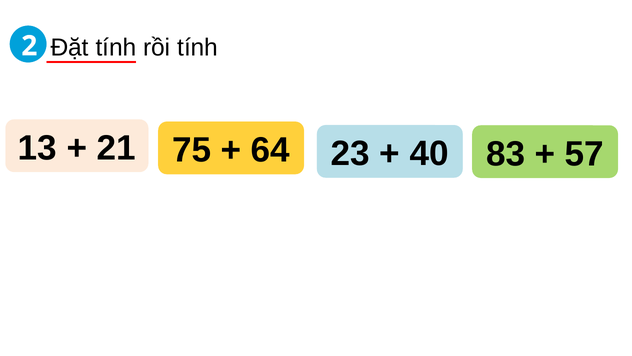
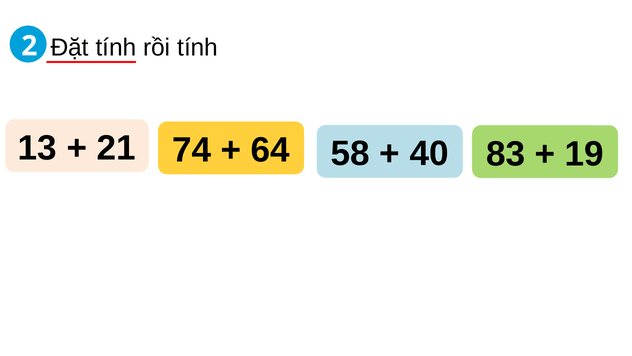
75: 75 -> 74 (192, 150)
23: 23 -> 58 (350, 154)
57: 57 -> 19 (585, 154)
